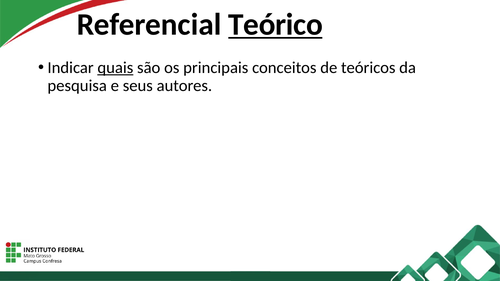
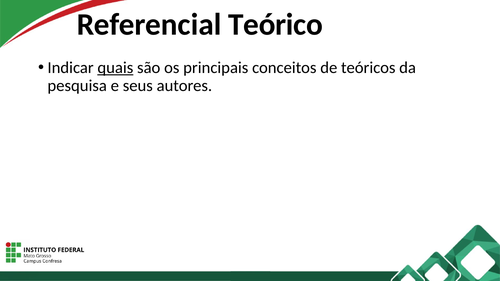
Teórico underline: present -> none (275, 24)
